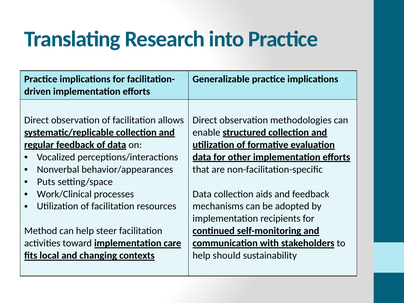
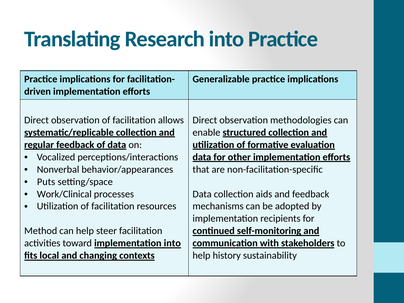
implementation care: care -> into (172, 243)
should: should -> history (227, 256)
